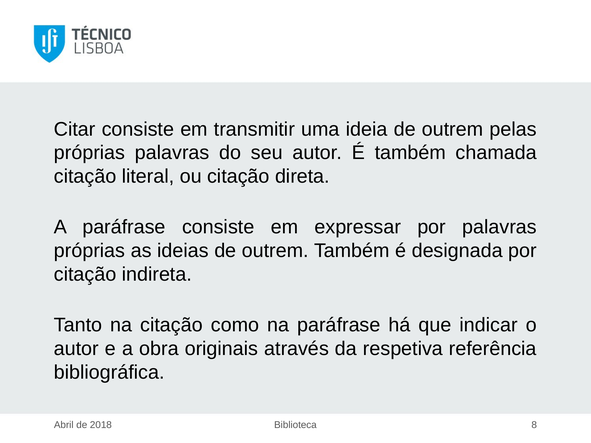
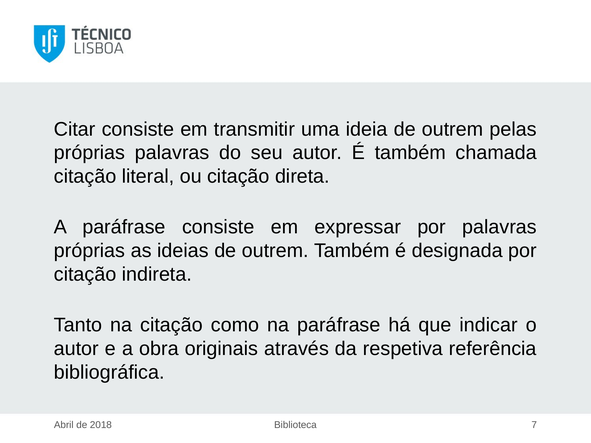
8: 8 -> 7 (534, 425)
